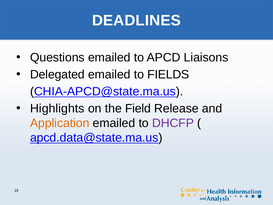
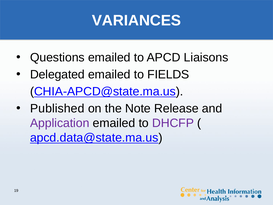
DEADLINES: DEADLINES -> VARIANCES (136, 20)
Highlights: Highlights -> Published (57, 108)
Field: Field -> Note (138, 108)
Application colour: orange -> purple (60, 123)
